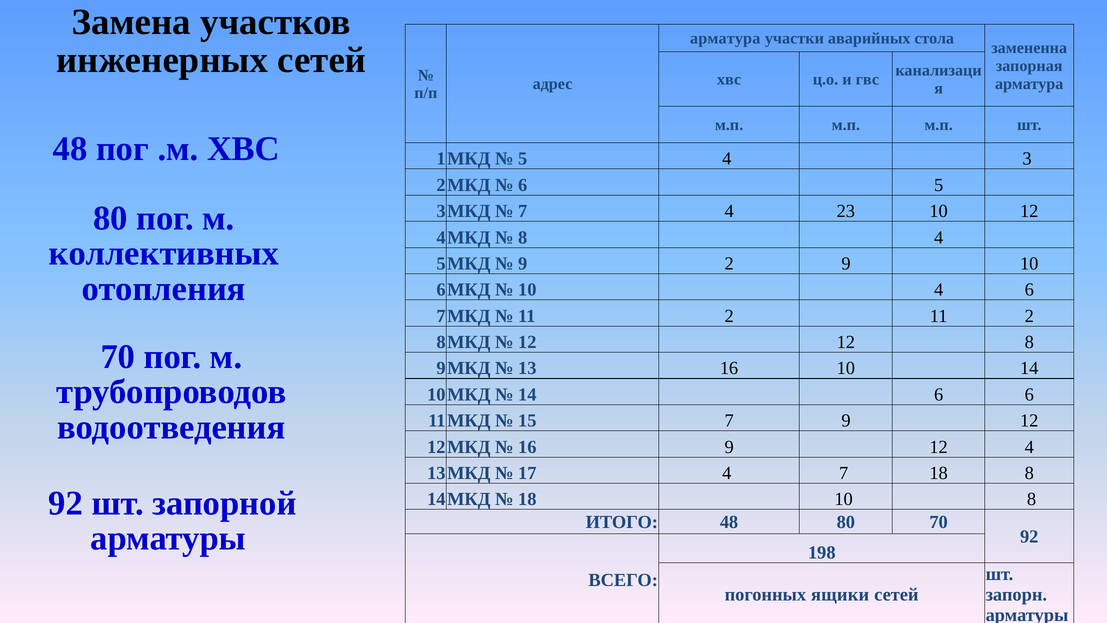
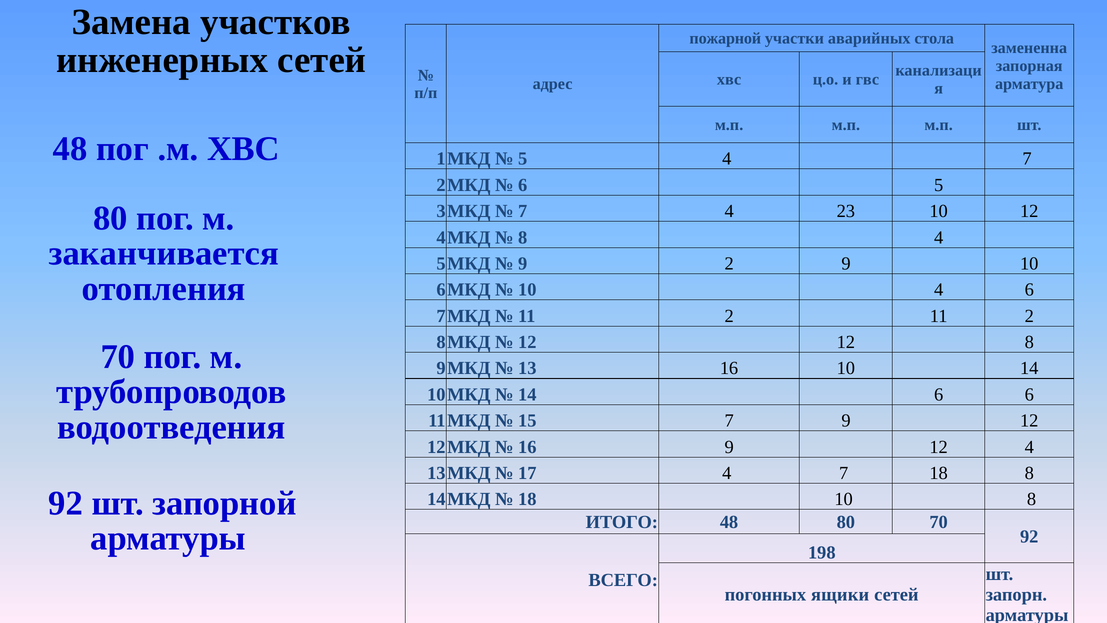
арматура: арматура -> пожарной (725, 39)
5 4 3: 3 -> 7 (1027, 159)
коллективных: коллективных -> заканчивается (164, 253)
